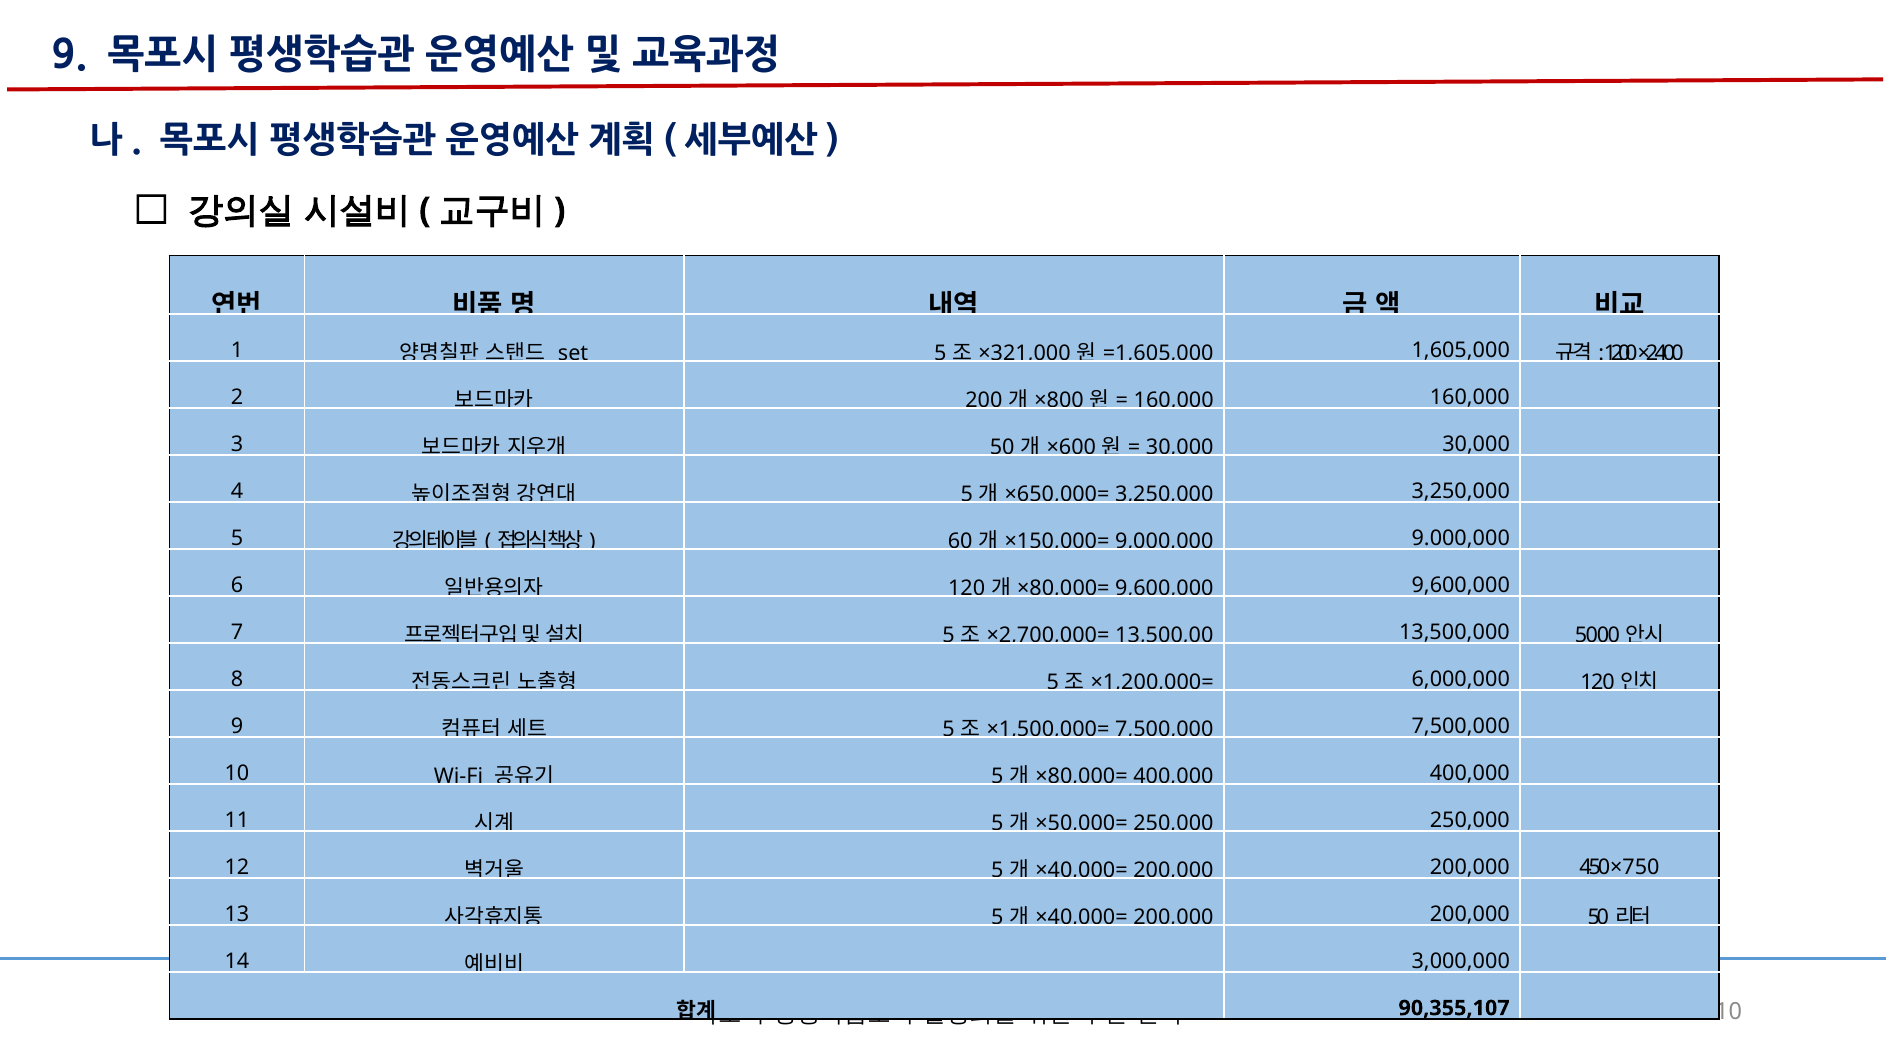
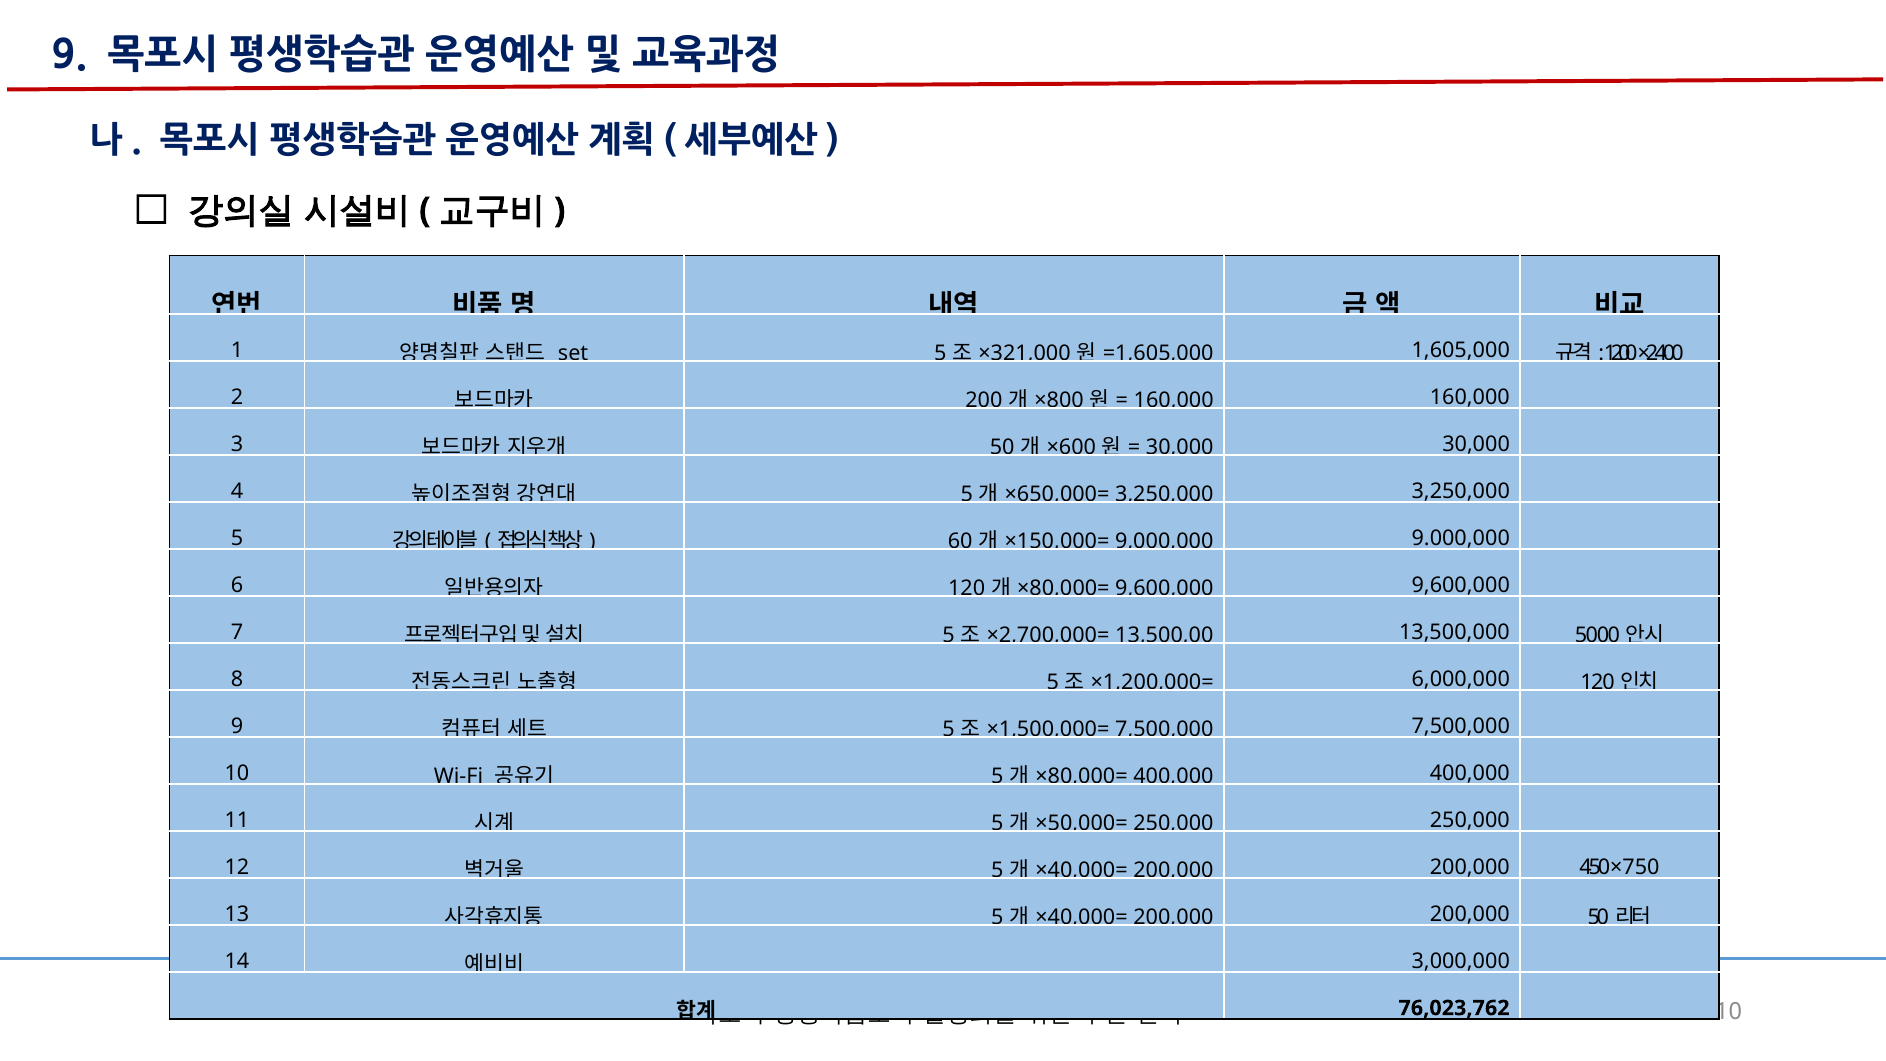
90,355,107: 90,355,107 -> 76,023,762 (1454, 1008)
